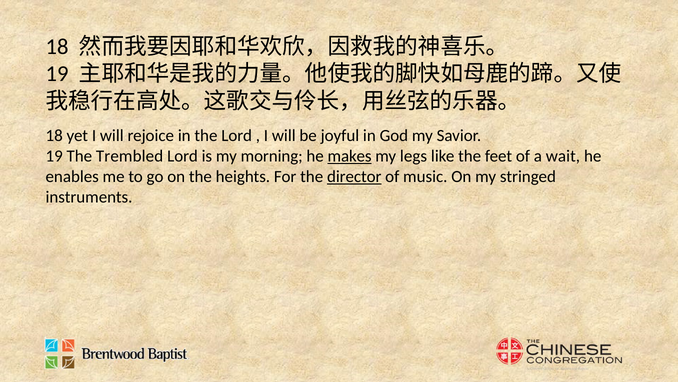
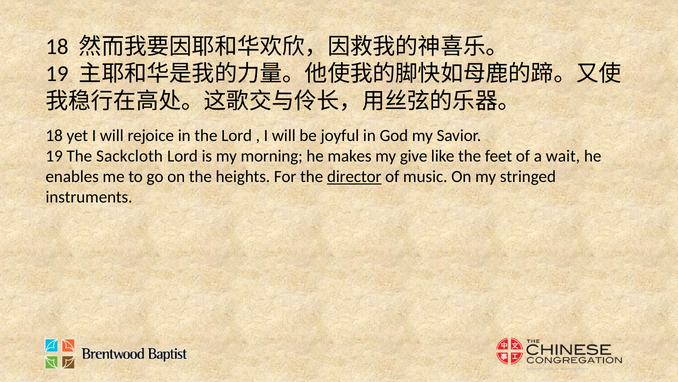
Trembled: Trembled -> Sackcloth (130, 156)
makes underline: present -> none (350, 156)
legs: legs -> give (414, 156)
